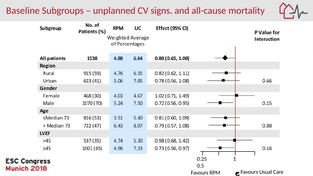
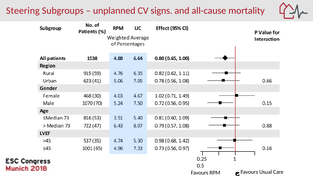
Baseline: Baseline -> Steering (23, 11)
